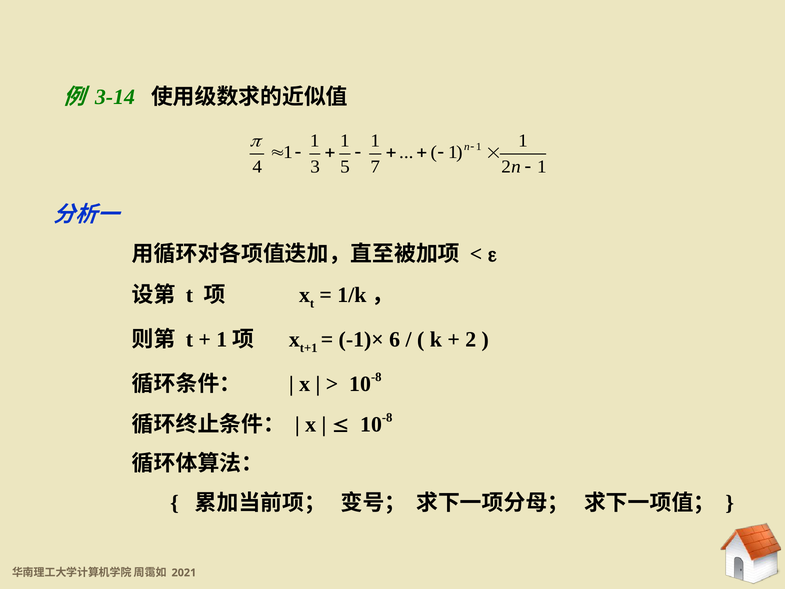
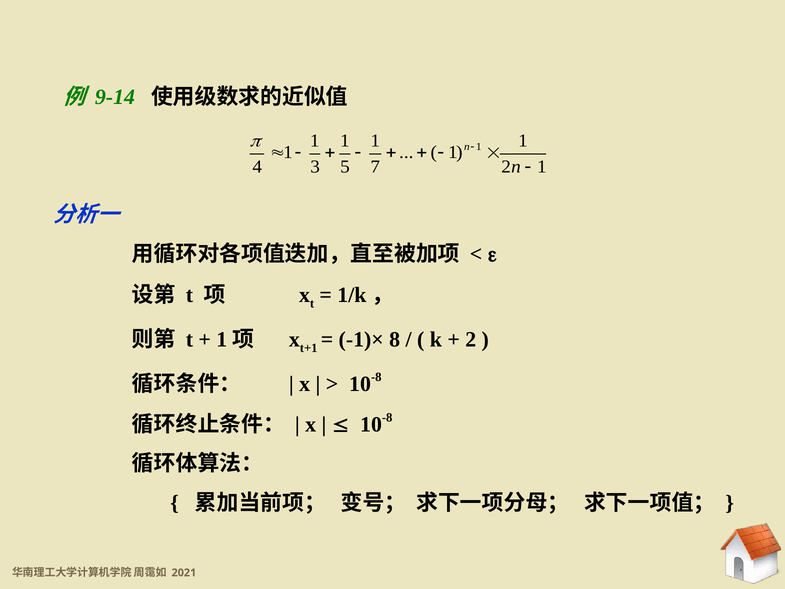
3-14: 3-14 -> 9-14 (115, 97)
6: 6 -> 8 (395, 340)
